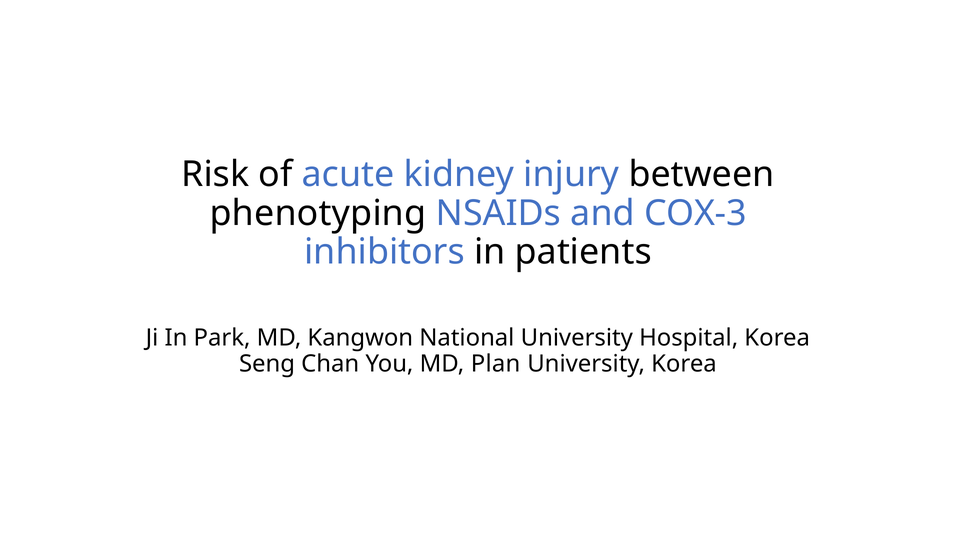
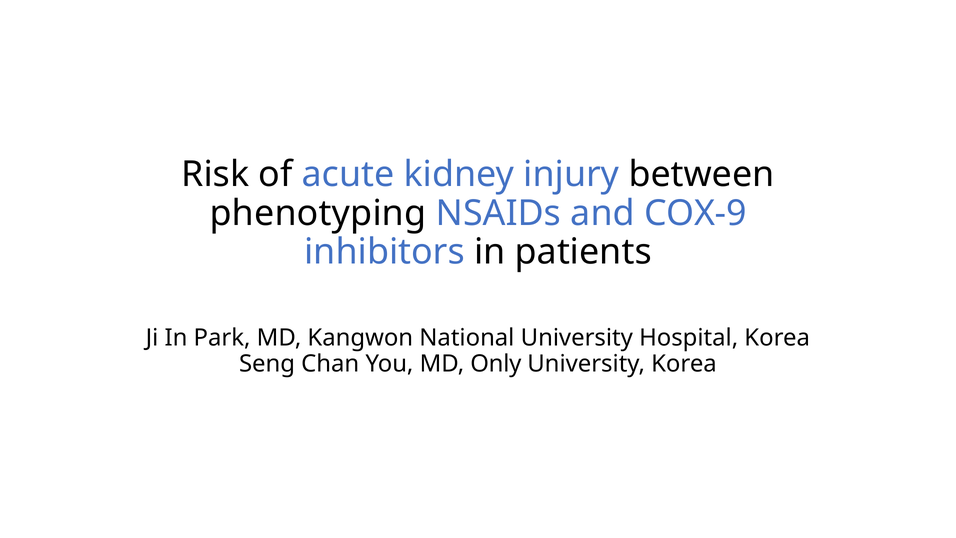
COX-3: COX-3 -> COX-9 (695, 213)
Plan: Plan -> Only (496, 363)
